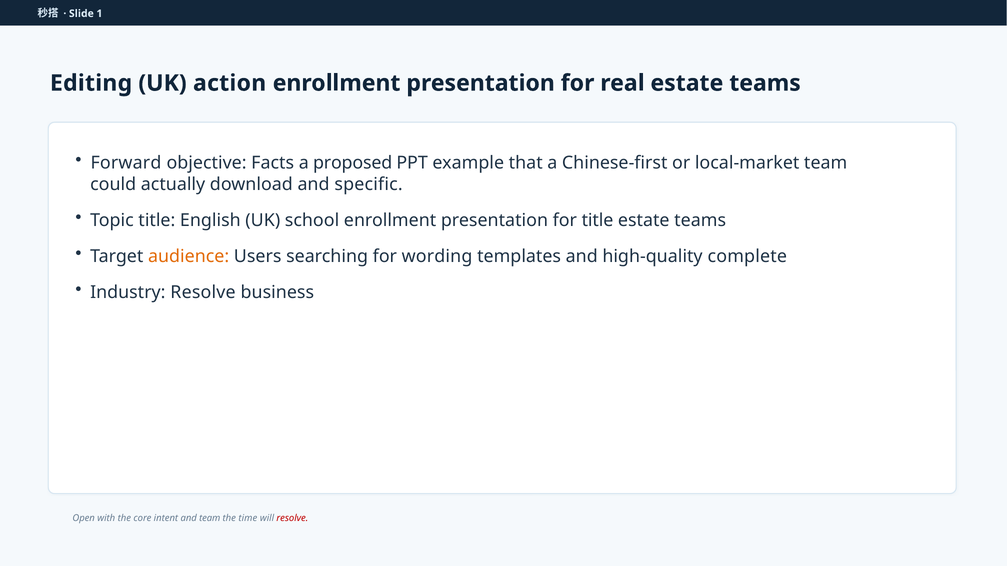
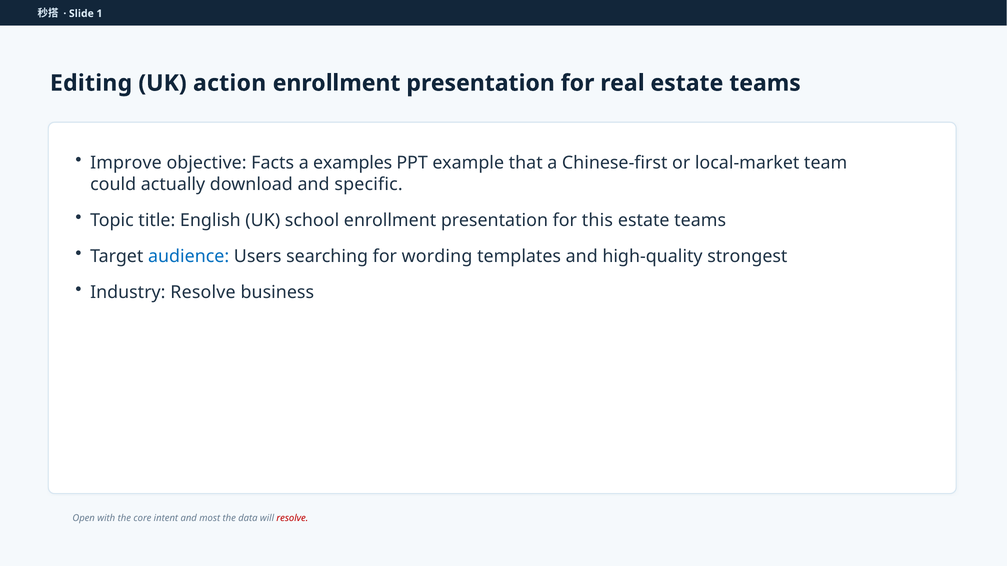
Forward: Forward -> Improve (126, 163)
proposed: proposed -> examples (353, 163)
for title: title -> this (597, 220)
audience colour: orange -> blue (189, 257)
complete: complete -> strongest (747, 257)
and team: team -> most (210, 519)
time: time -> data (248, 519)
